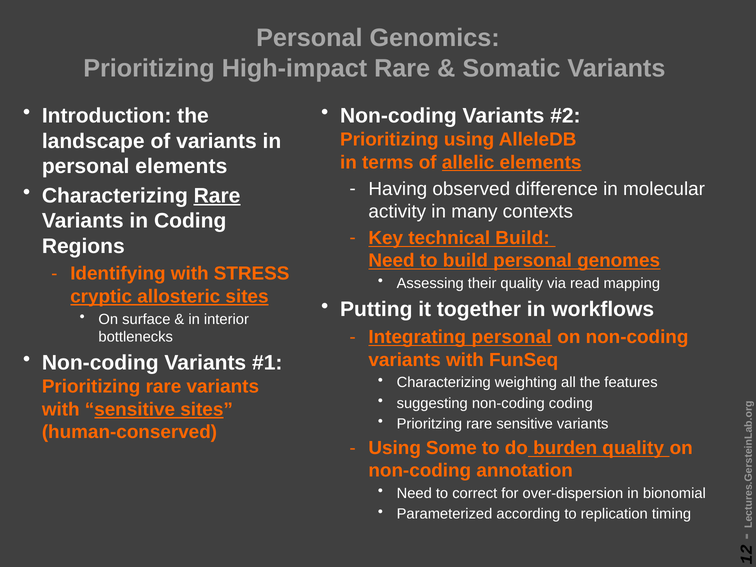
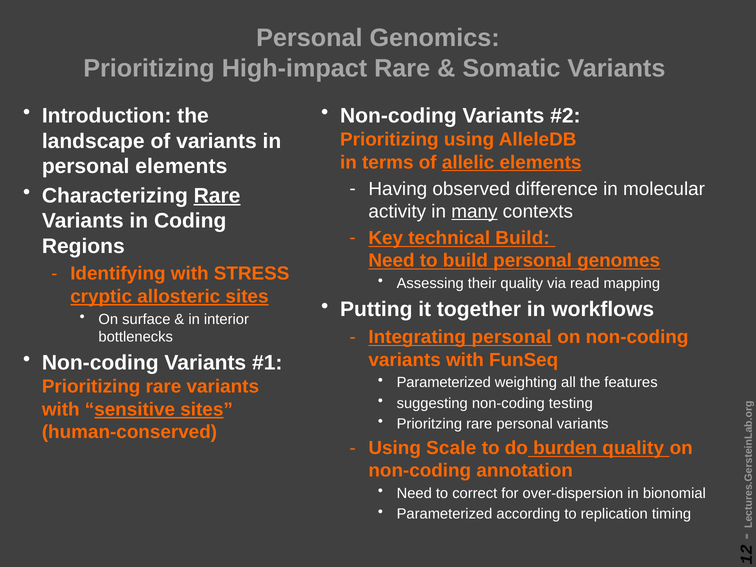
many underline: none -> present (474, 212)
Characterizing: Characterizing -> Parameterized (444, 383)
non-coding coding: coding -> testing (571, 403)
rare sensitive: sensitive -> personal (525, 424)
Some: Some -> Scale (451, 448)
